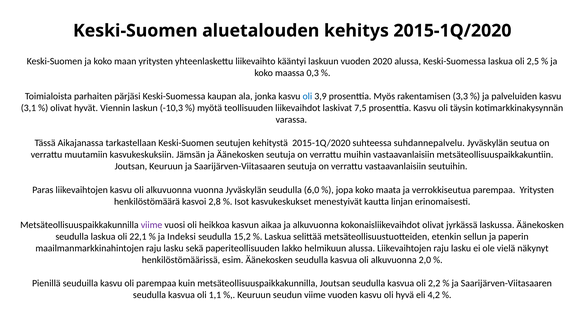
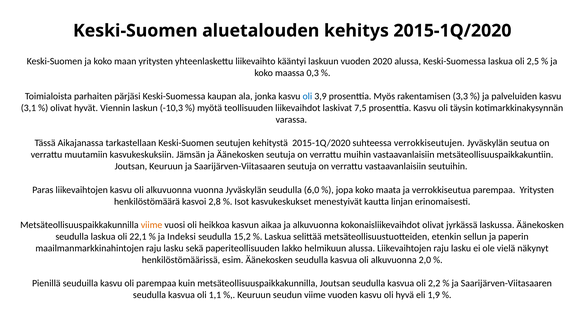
suhdannepalvelu: suhdannepalvelu -> verrokkiseutujen (429, 143)
viime colour: purple -> orange (152, 225)
4,2: 4,2 -> 1,9 (434, 295)
